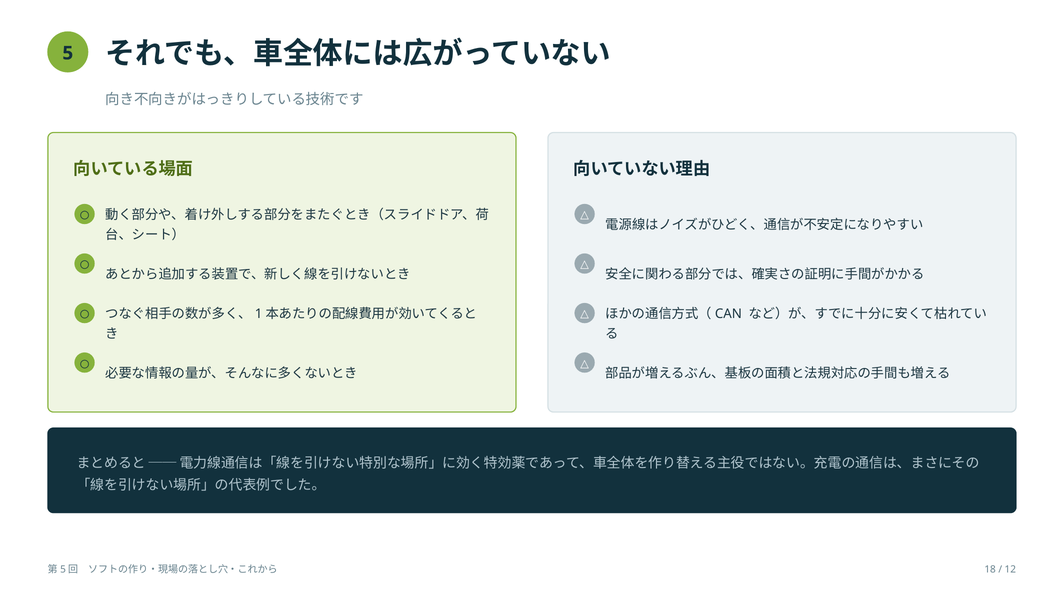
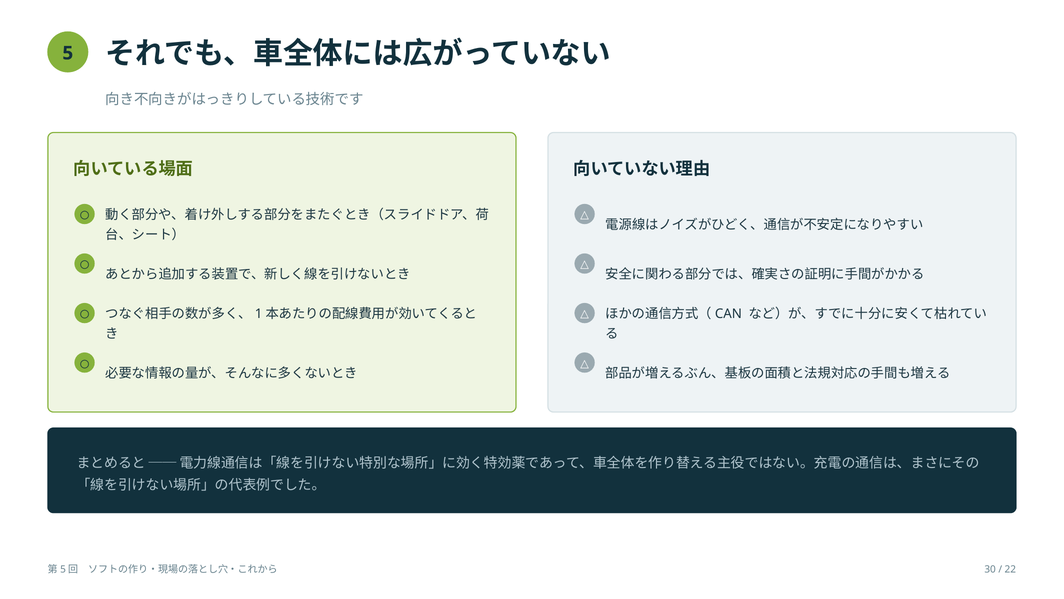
18: 18 -> 30 (990, 569)
12: 12 -> 22 (1010, 569)
